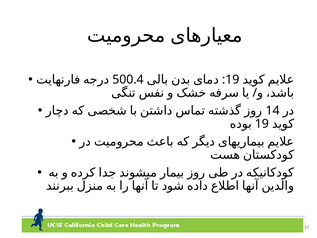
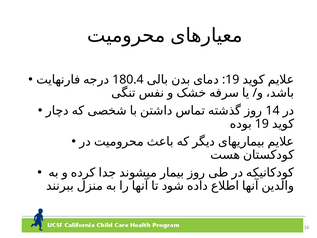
500.4: 500.4 -> 180.4 (128, 79)
